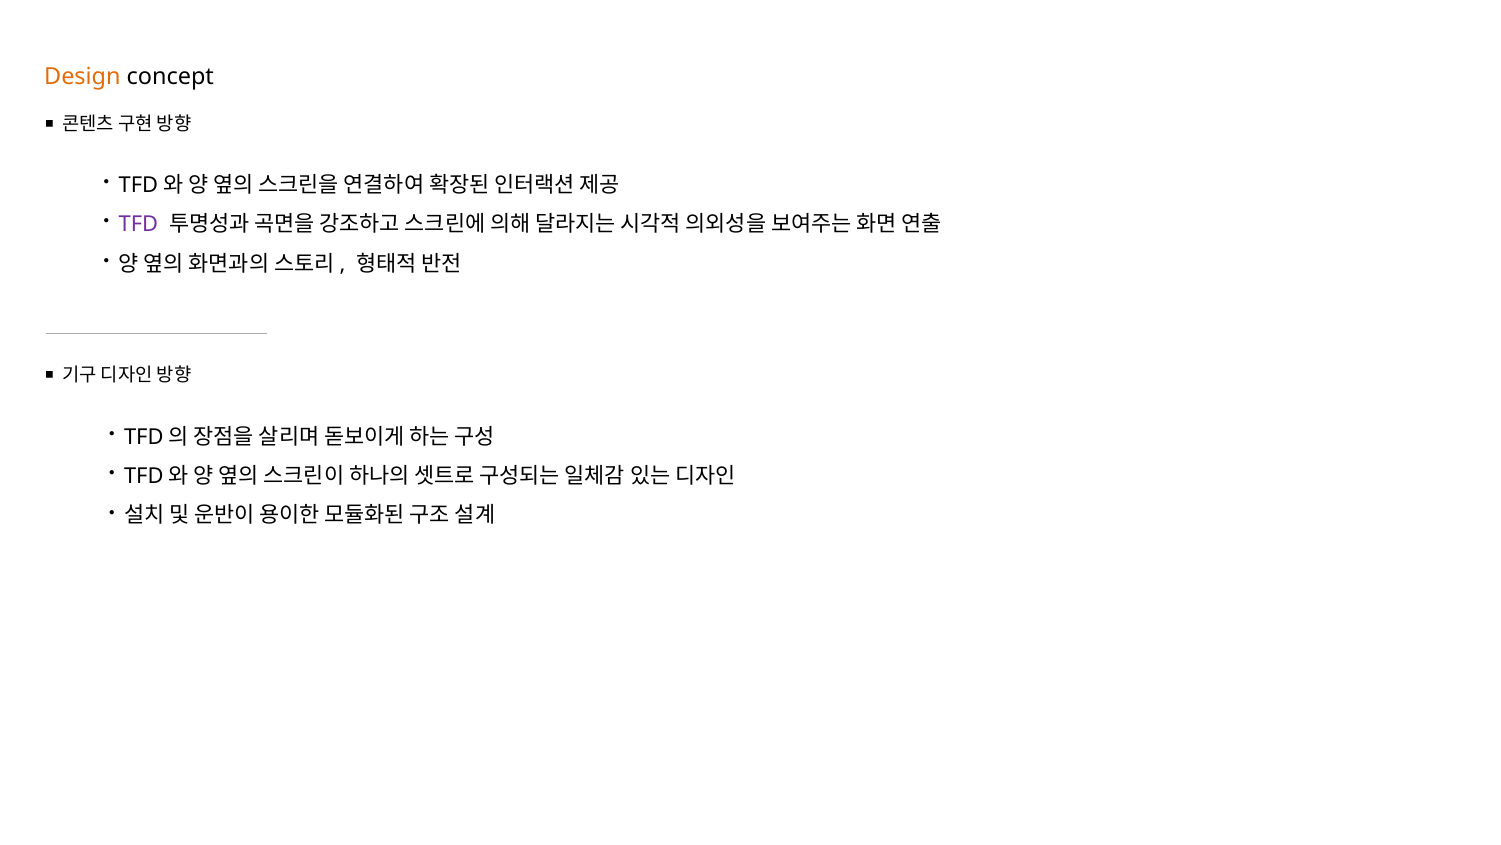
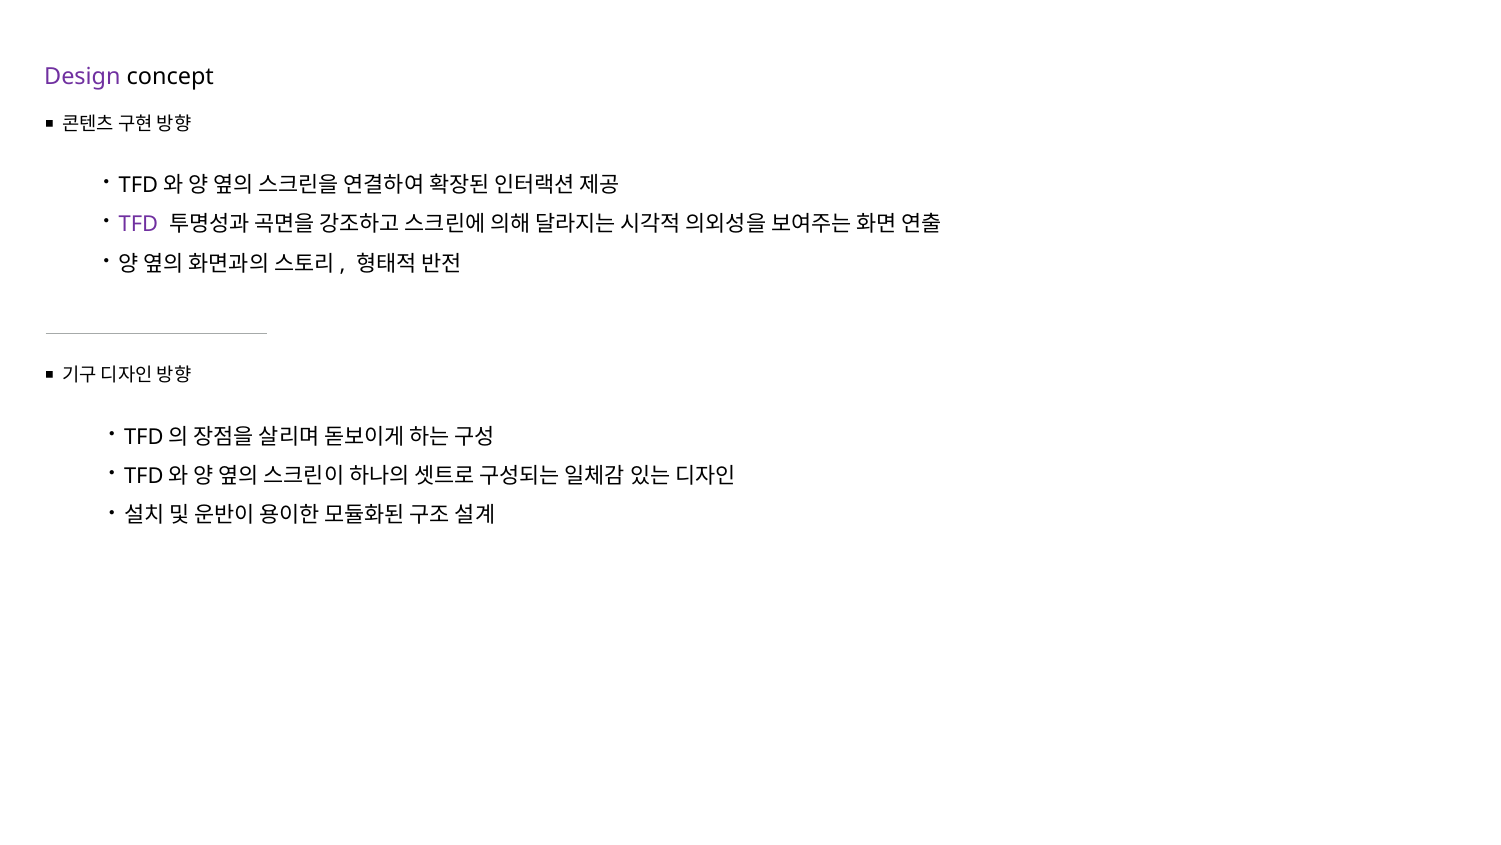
Design colour: orange -> purple (82, 76)
